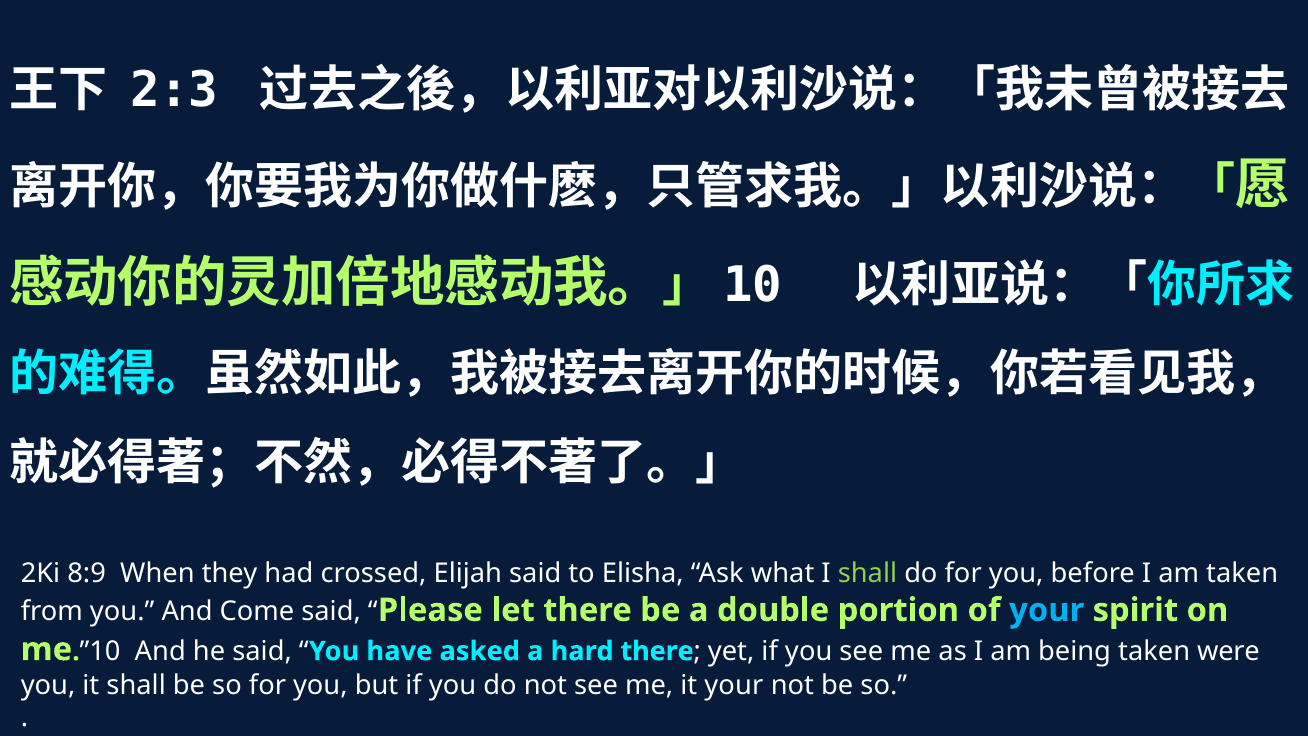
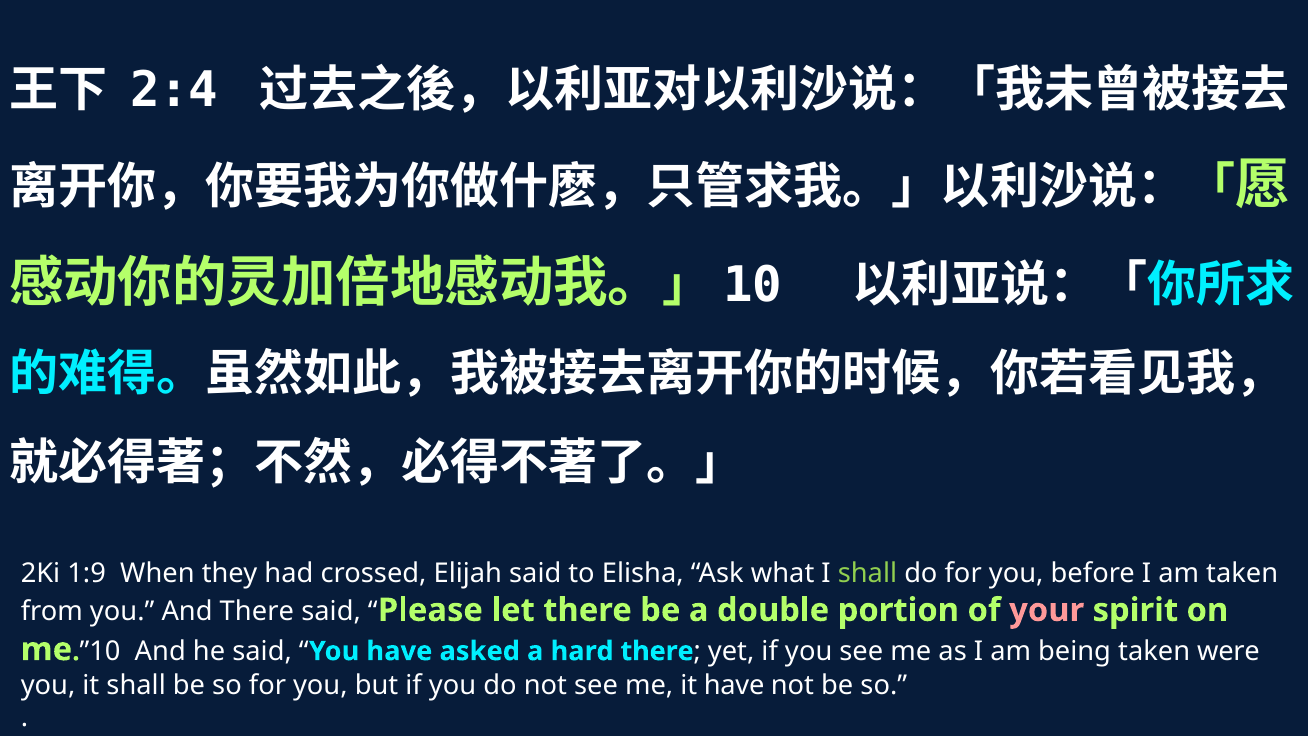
2:3: 2:3 -> 2:4 (174, 90)
8:9: 8:9 -> 1:9 (87, 574)
And Come: Come -> There (257, 612)
your colour: light blue -> pink (1047, 610)
it your: your -> have (734, 685)
